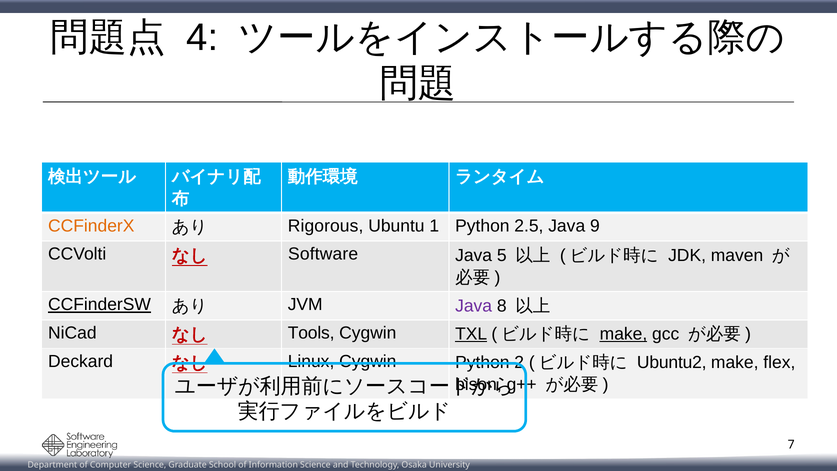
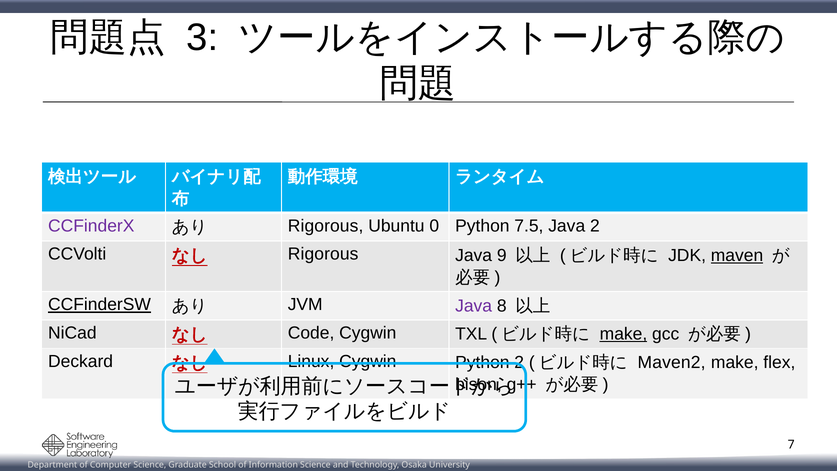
4: 4 -> 3 (202, 38)
CCFinderX colour: orange -> purple (91, 226)
1: 1 -> 0 (434, 226)
2.5: 2.5 -> 7.5 (529, 226)
Java 9: 9 -> 2 (595, 226)
Software: Software -> Rigorous (323, 254)
5: 5 -> 9 (502, 255)
maven underline: none -> present (737, 255)
Tools: Tools -> Code (311, 333)
TXL underline: present -> none (471, 334)
Ubuntu2: Ubuntu2 -> Maven2 (672, 362)
